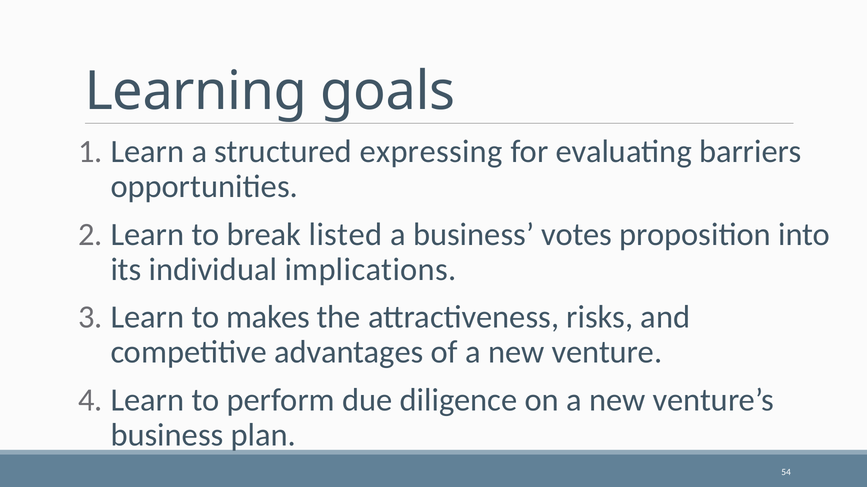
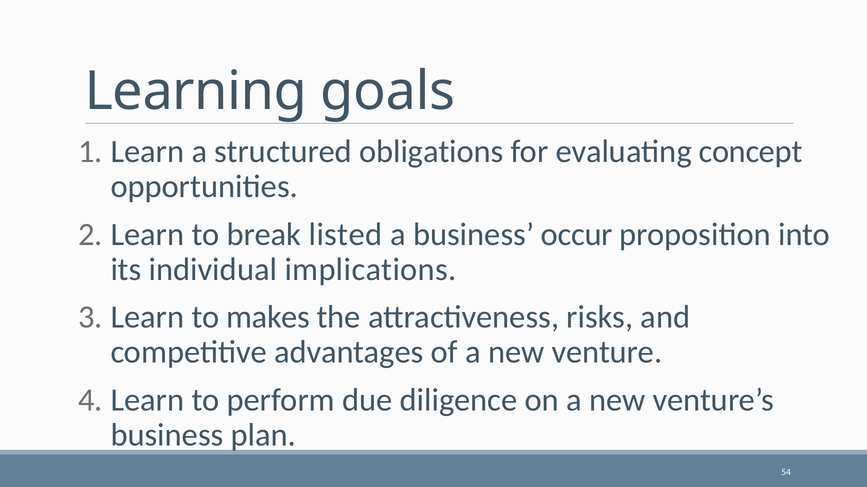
expressing: expressing -> obligations (431, 152)
barriers: barriers -> concept (751, 152)
votes: votes -> occur (577, 235)
